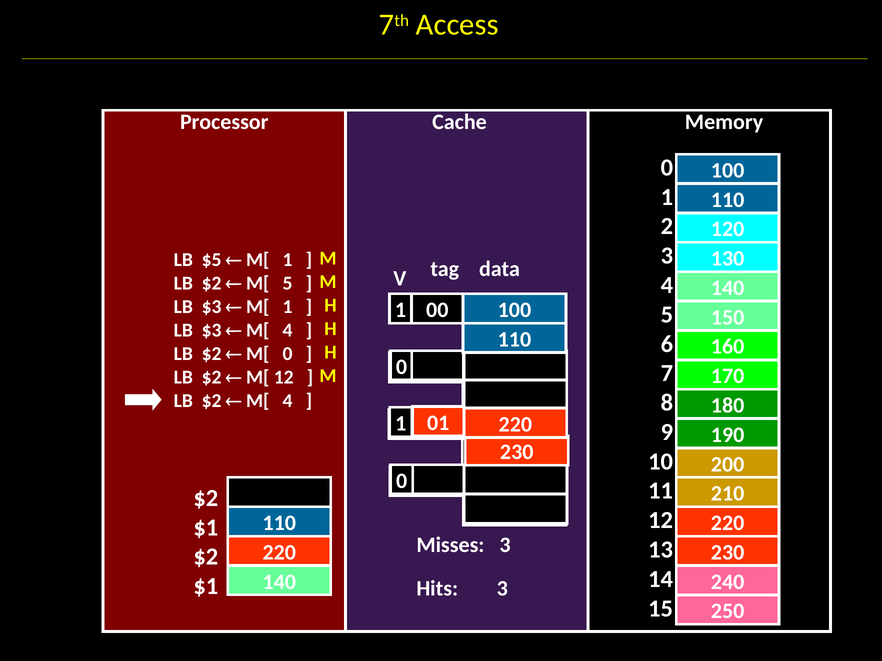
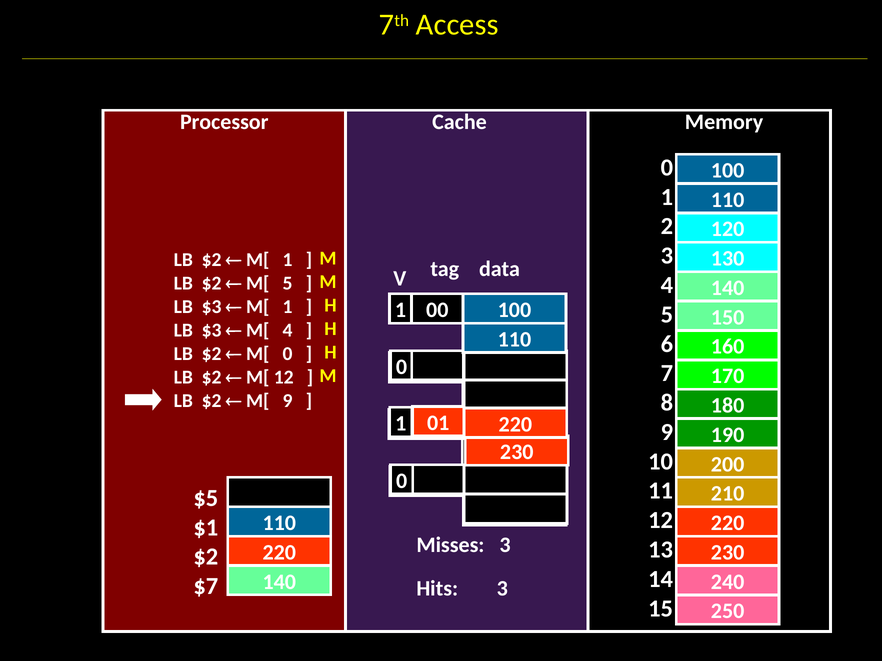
$5: $5 -> $2 (212, 260)
4: 4 -> 9 (288, 401)
$2: $2 -> $5 (206, 498)
$1: $1 -> $7 (206, 587)
